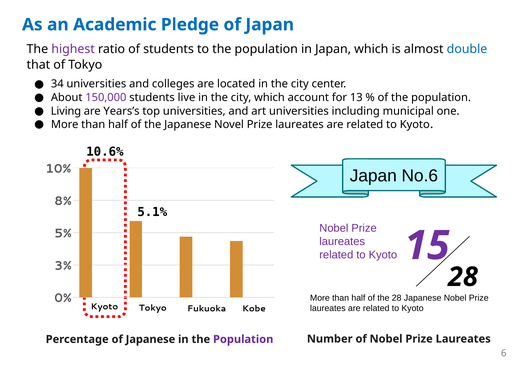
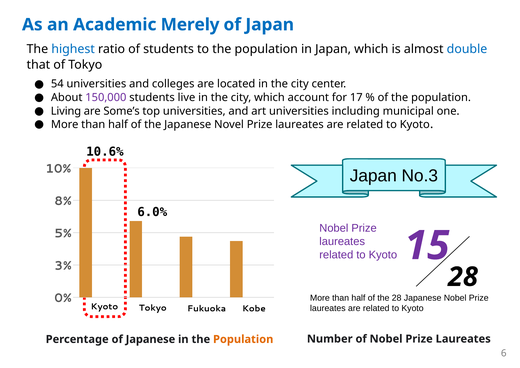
Pledge: Pledge -> Merely (190, 25)
highest colour: purple -> blue (73, 49)
34: 34 -> 54 (57, 84)
13: 13 -> 17 (356, 97)
Years’s: Years’s -> Some’s (122, 111)
No.6: No.6 -> No.3 (420, 176)
5.1%: 5.1% -> 6.0% (152, 212)
Population colour: purple -> orange (243, 339)
